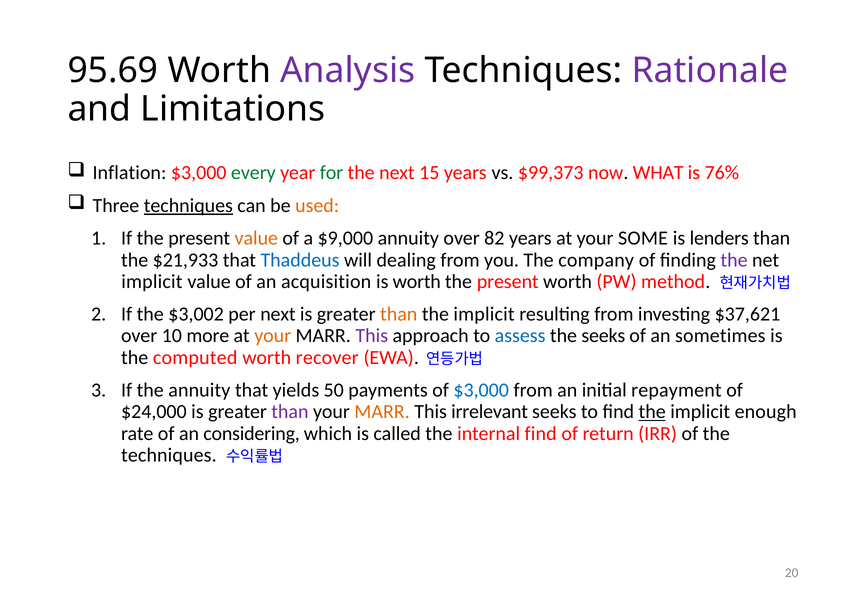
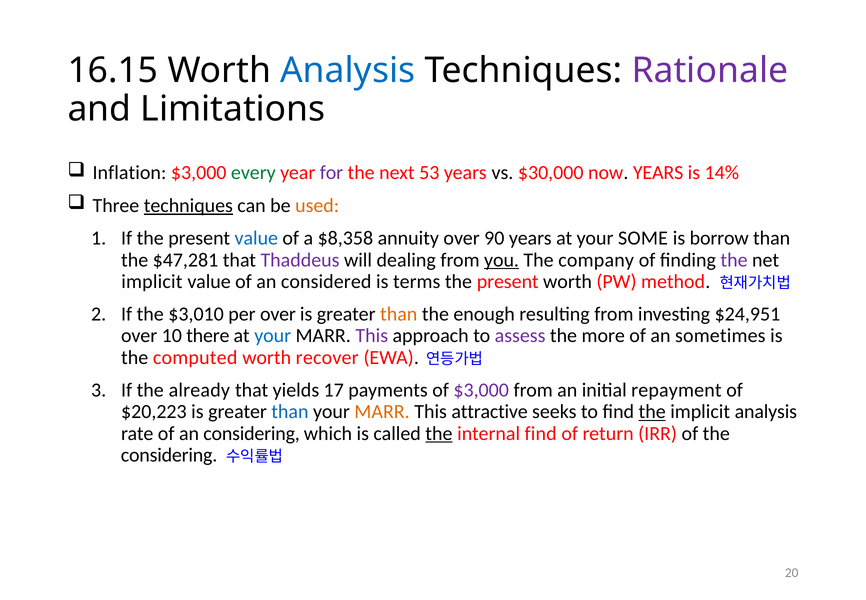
95.69: 95.69 -> 16.15 (113, 70)
Analysis colour: purple -> blue (348, 70)
for colour: green -> purple (332, 173)
15: 15 -> 53 (429, 173)
$99,373: $99,373 -> $30,000 (551, 173)
now WHAT: WHAT -> YEARS (658, 173)
76%: 76% -> 14% (722, 173)
value colour: orange -> blue (256, 238)
$9,000: $9,000 -> $8,358 (345, 238)
82: 82 -> 90 (494, 238)
lenders: lenders -> borrow (719, 238)
$21,933: $21,933 -> $47,281 (185, 260)
Thaddeus colour: blue -> purple (300, 260)
you underline: none -> present (502, 260)
acquisition: acquisition -> considered (326, 281)
is worth: worth -> terms (417, 281)
$3,002: $3,002 -> $3,010 (196, 314)
per next: next -> over (278, 314)
implicit: implicit -> enough (484, 314)
$37,621: $37,621 -> $24,951 (747, 314)
more: more -> there (208, 336)
your colour: orange -> blue (273, 336)
assess colour: blue -> purple (520, 336)
the seeks: seeks -> more (603, 336)
the annuity: annuity -> already (199, 390)
50: 50 -> 17 (334, 390)
$3,000 colour: blue -> purple (481, 390)
$24,000: $24,000 -> $20,223 (154, 412)
than colour: purple -> blue (290, 412)
irrelevant: irrelevant -> attractive (490, 412)
implicit enough: enough -> analysis (766, 412)
the underline: none -> present (439, 433)
techniques: techniques -> considering (169, 455)
